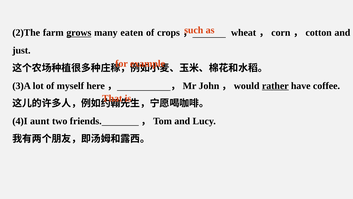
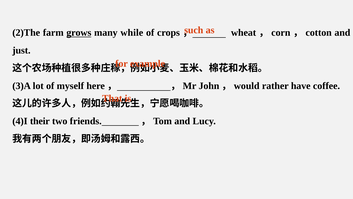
eaten: eaten -> while (132, 33)
rather underline: present -> none (275, 86)
aunt: aunt -> their (40, 121)
